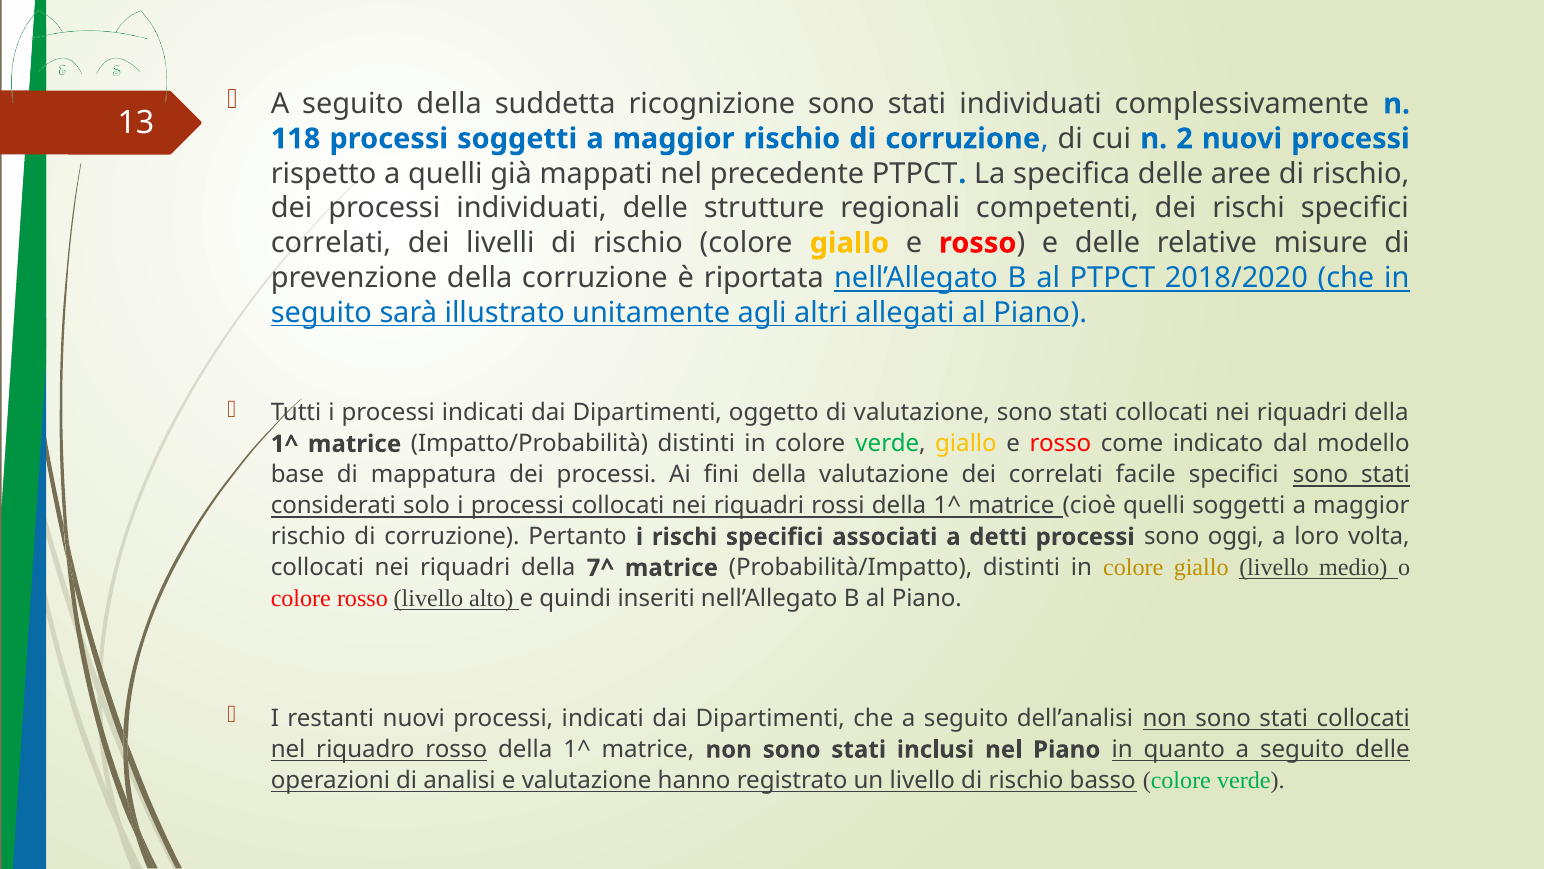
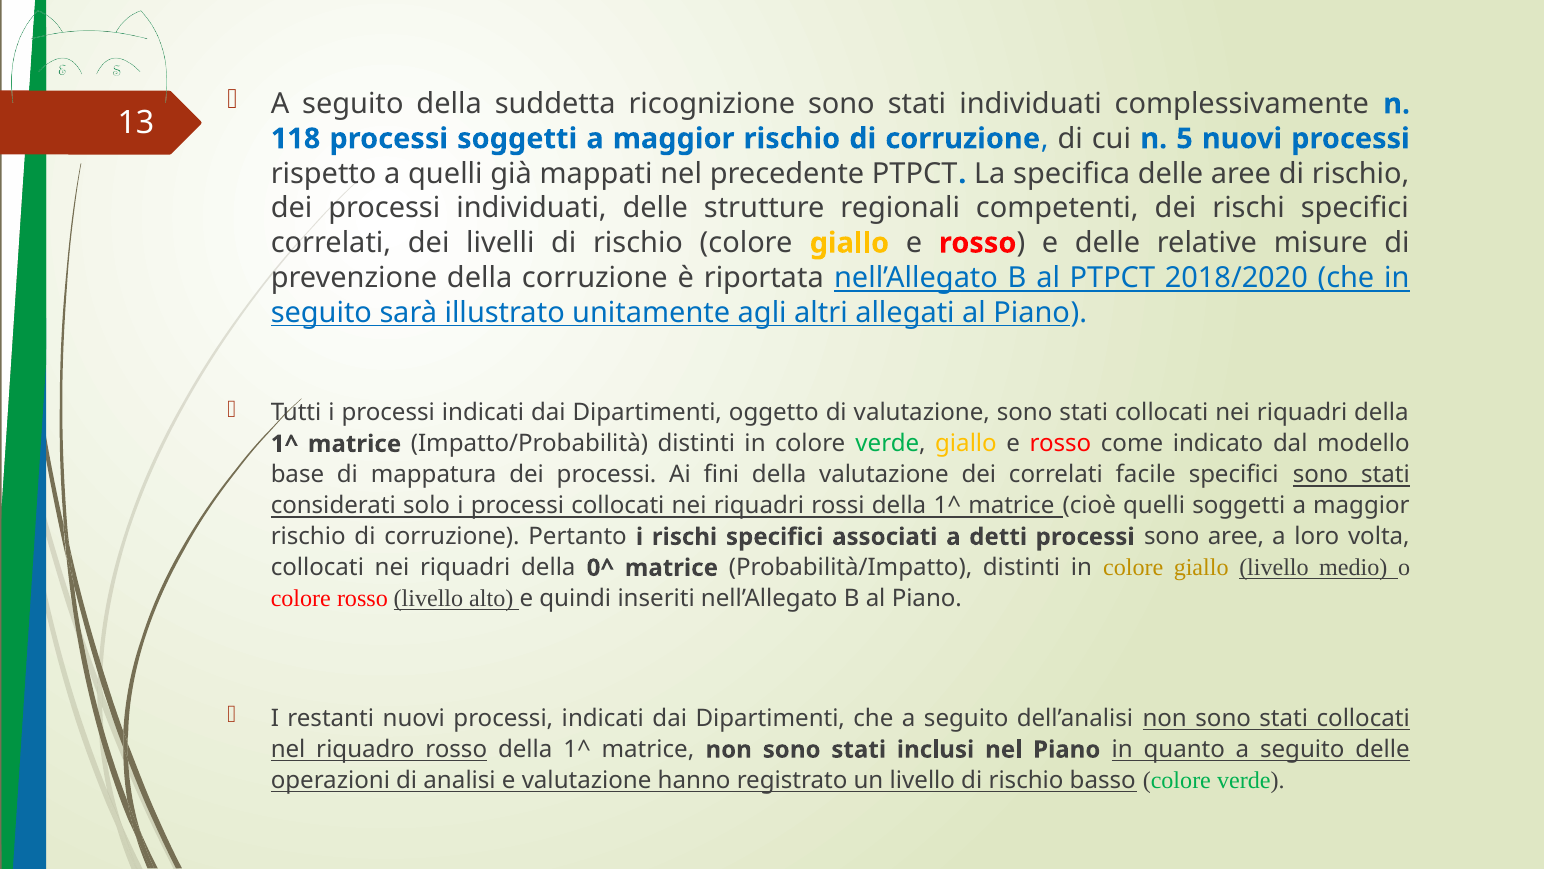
2: 2 -> 5 (1185, 139)
sono oggi: oggi -> aree (1236, 537)
7^: 7^ -> 0^ (600, 568)
